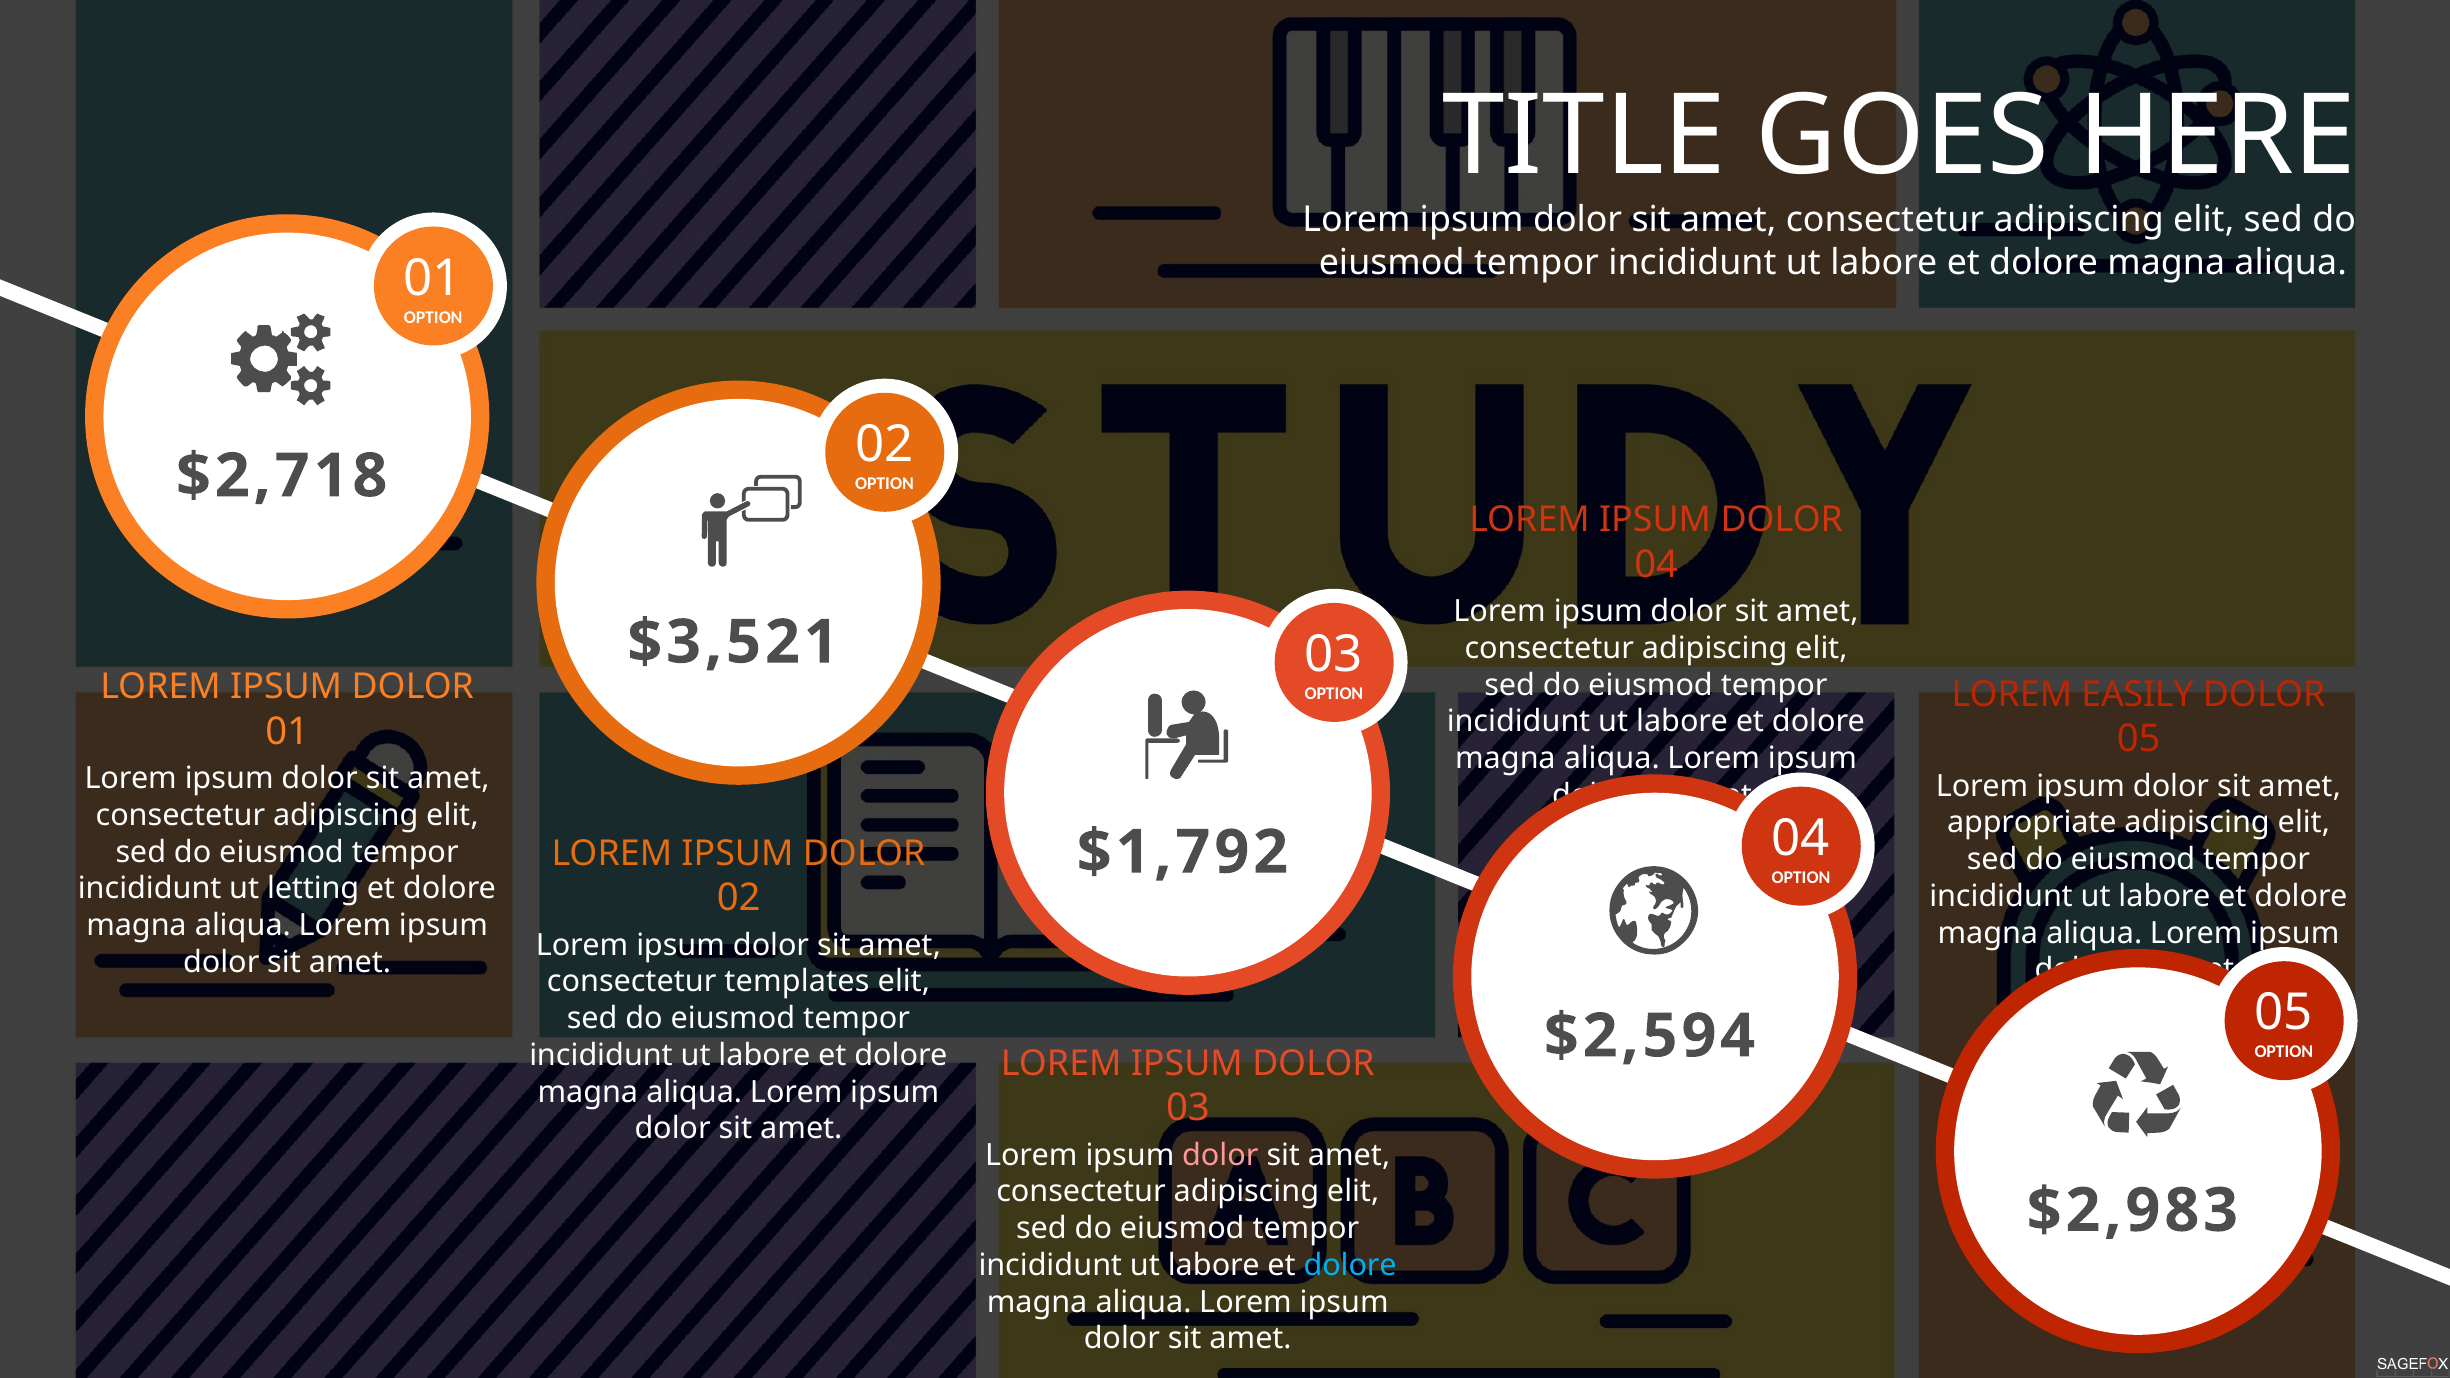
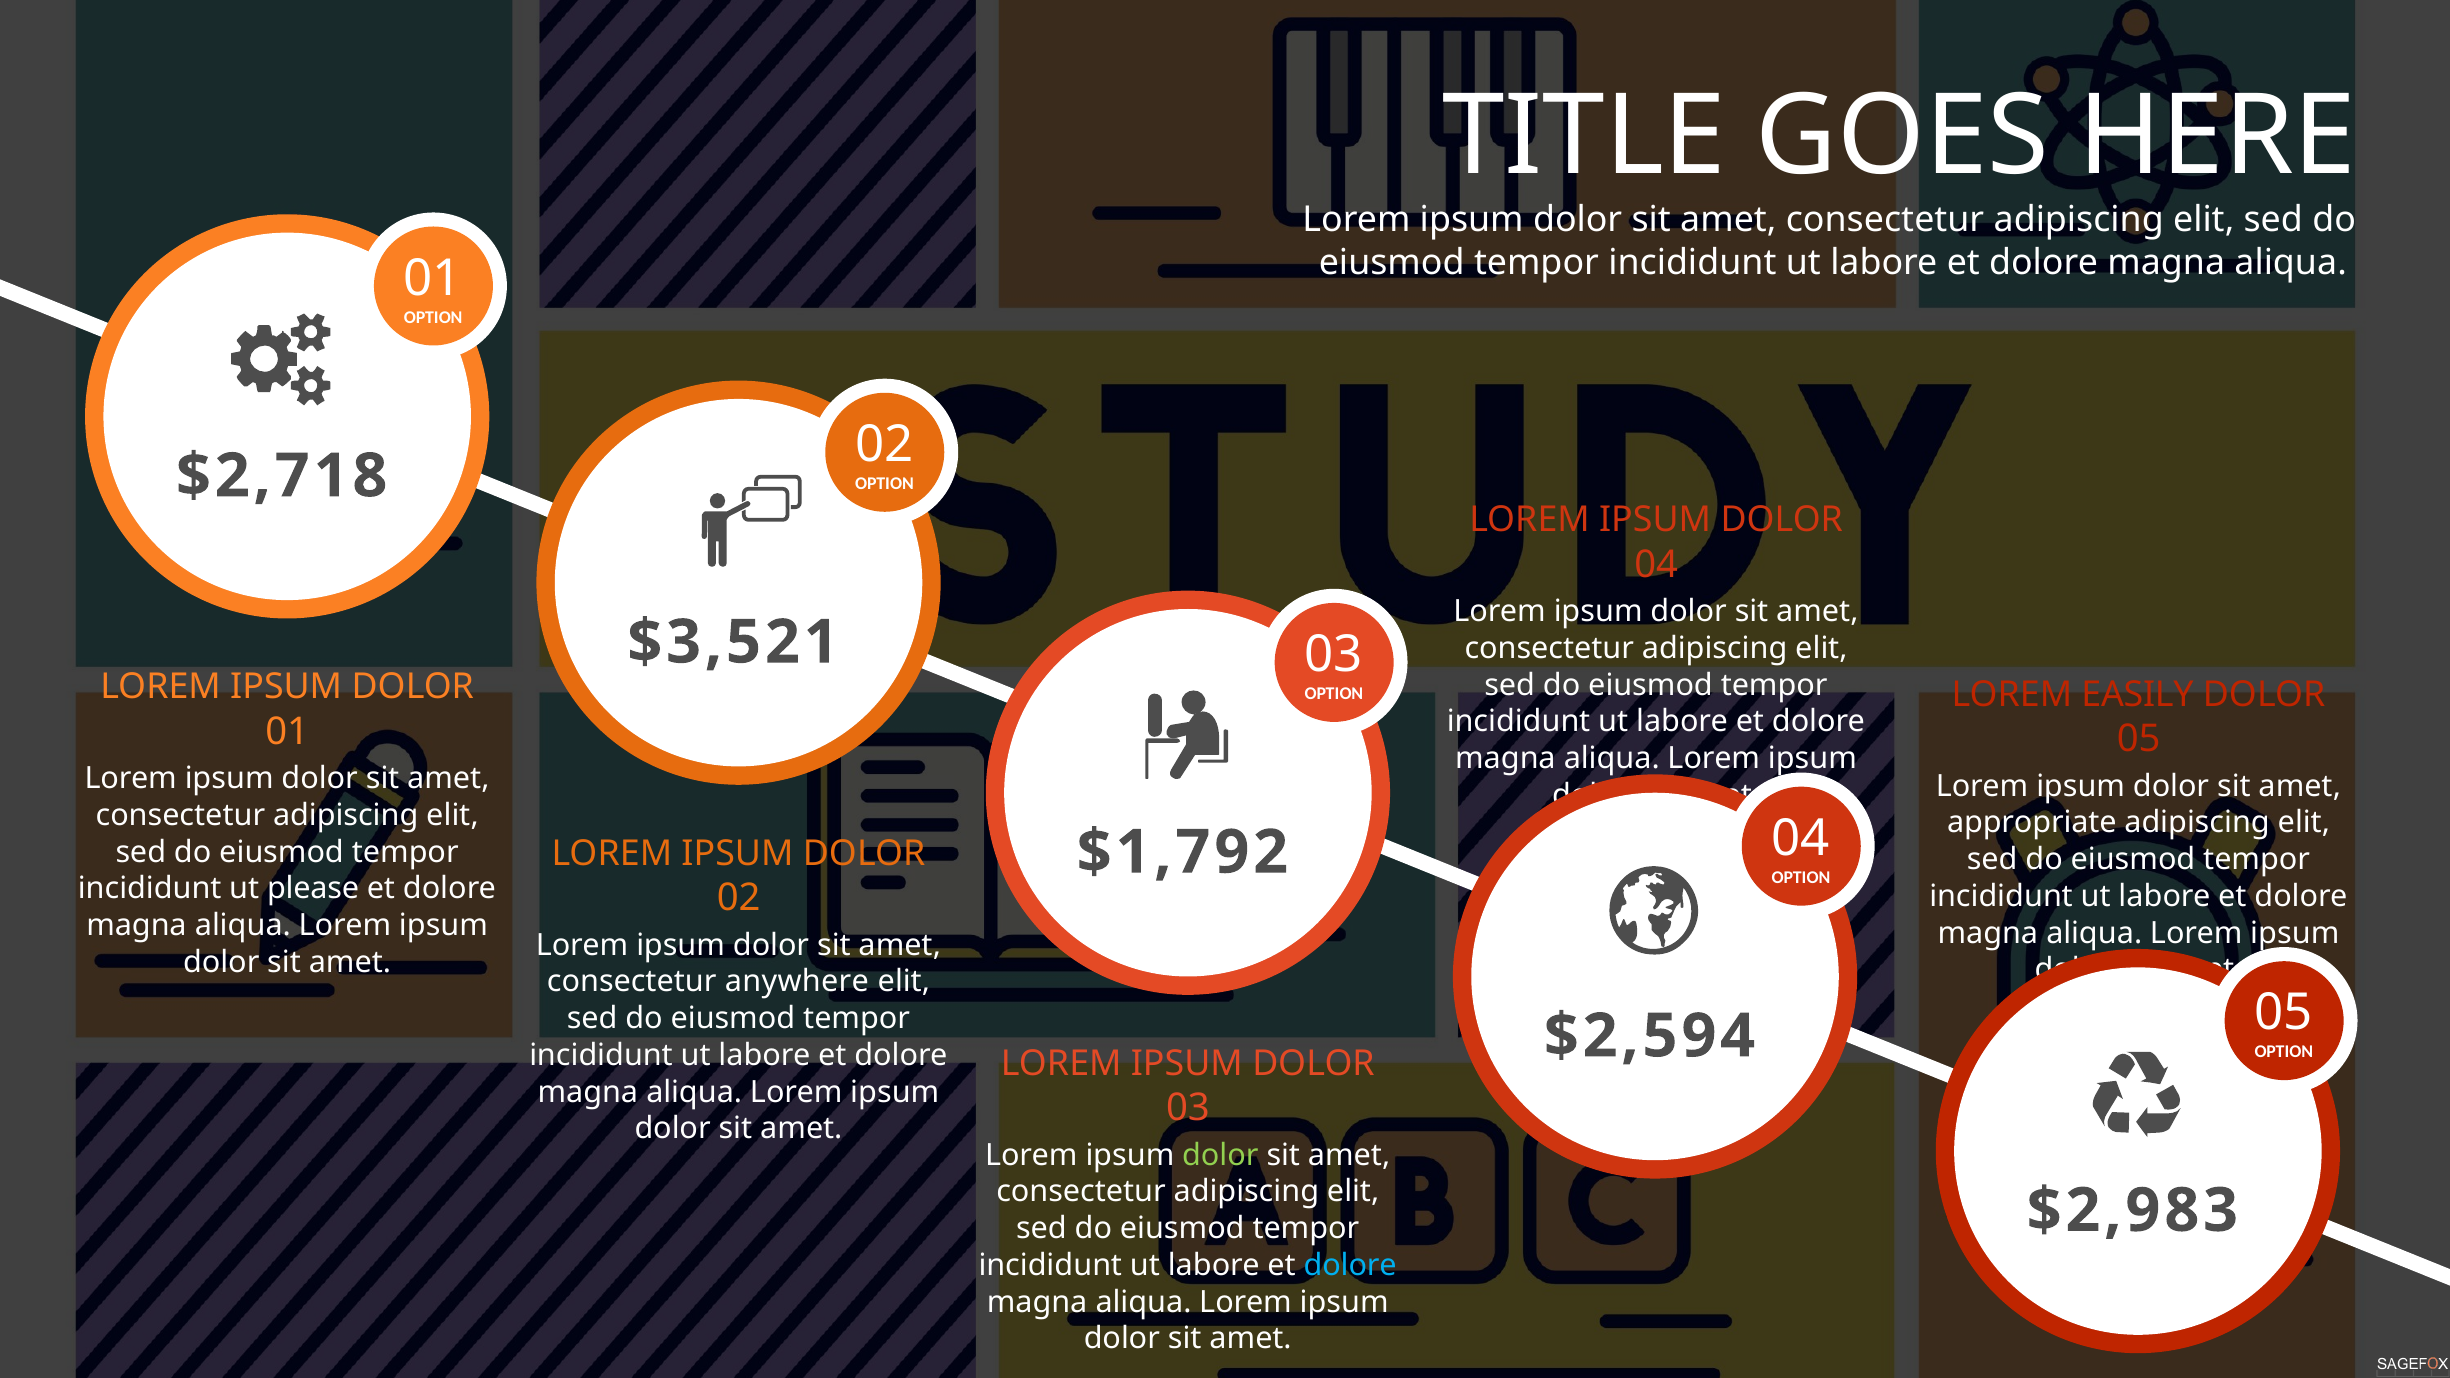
letting: letting -> please (313, 889)
templates: templates -> anywhere (797, 982)
dolor colour: pink -> light green (1220, 1155)
